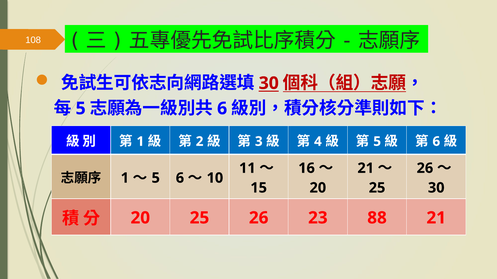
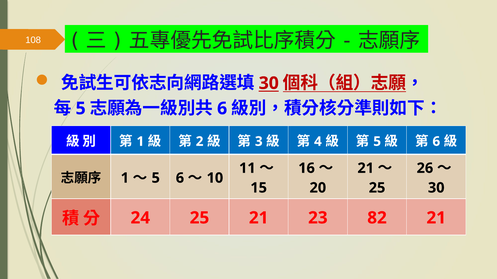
20: 20 -> 24 (140, 218)
26: 26 -> 21 (259, 218)
88: 88 -> 82 (377, 218)
